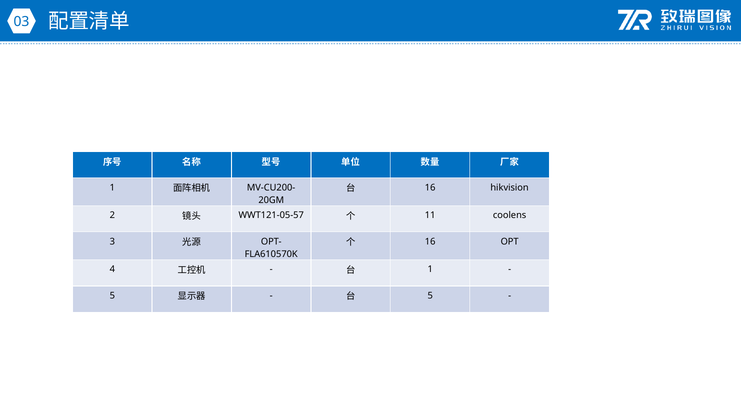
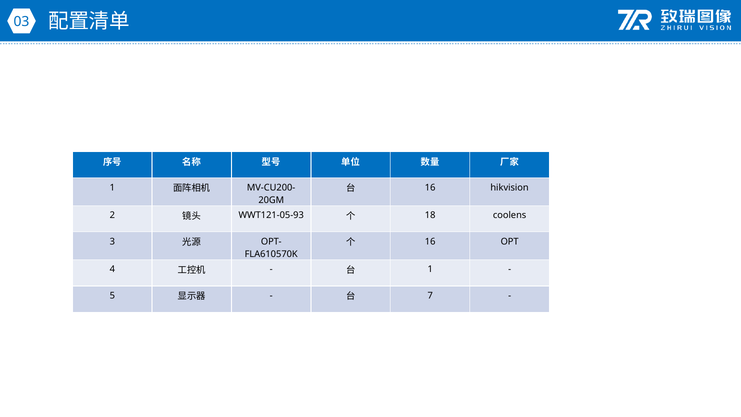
WWT121-05-57: WWT121-05-57 -> WWT121-05-93 (271, 215)
11: 11 -> 18 (430, 215)
5: 5 -> 7 (430, 295)
